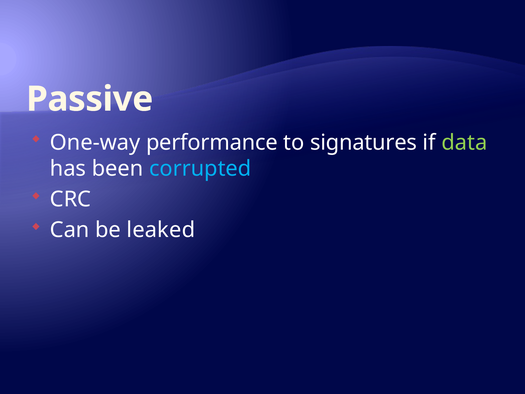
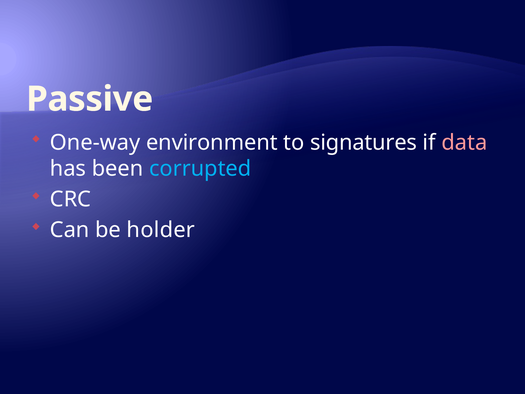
performance: performance -> environment (212, 142)
data colour: light green -> pink (464, 142)
leaked: leaked -> holder (161, 230)
